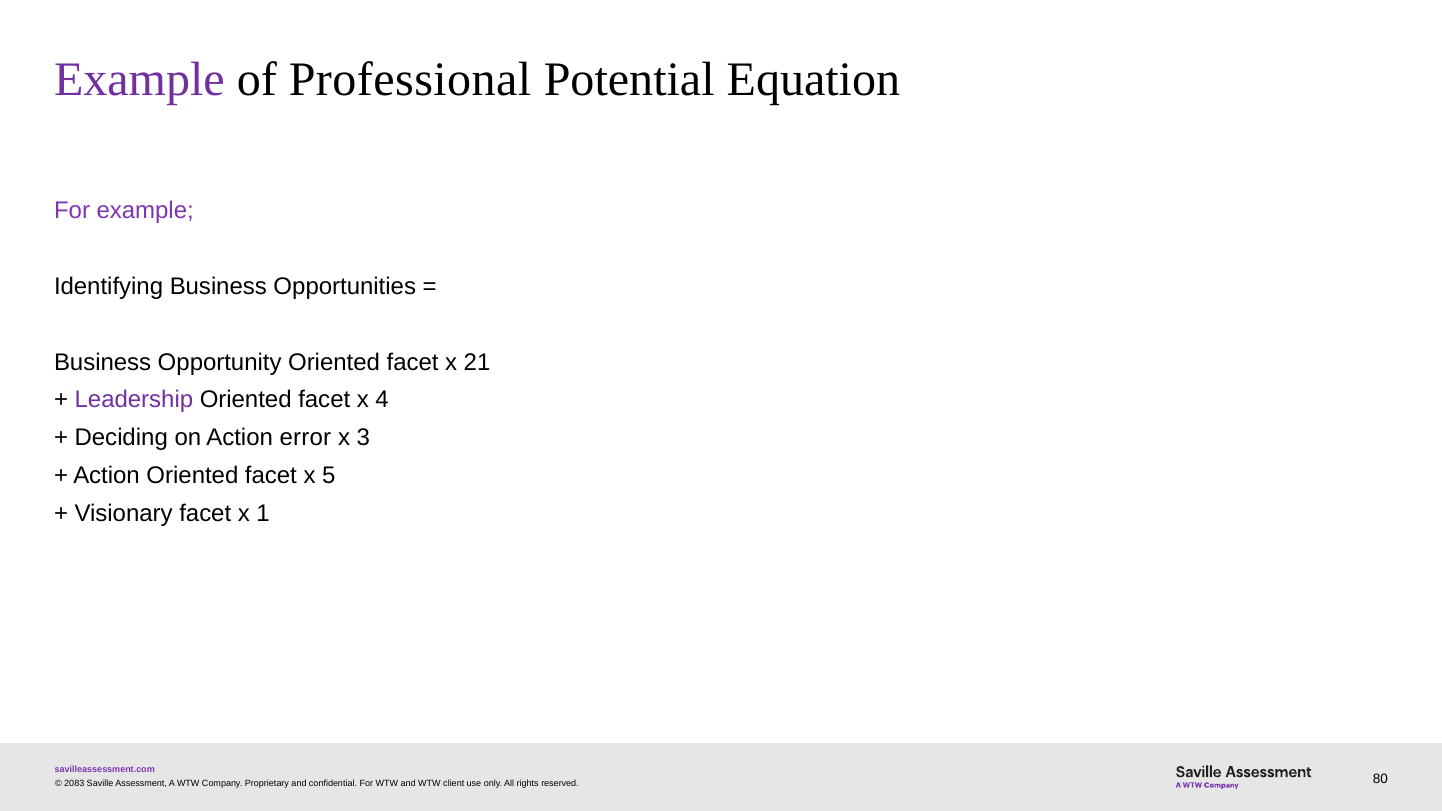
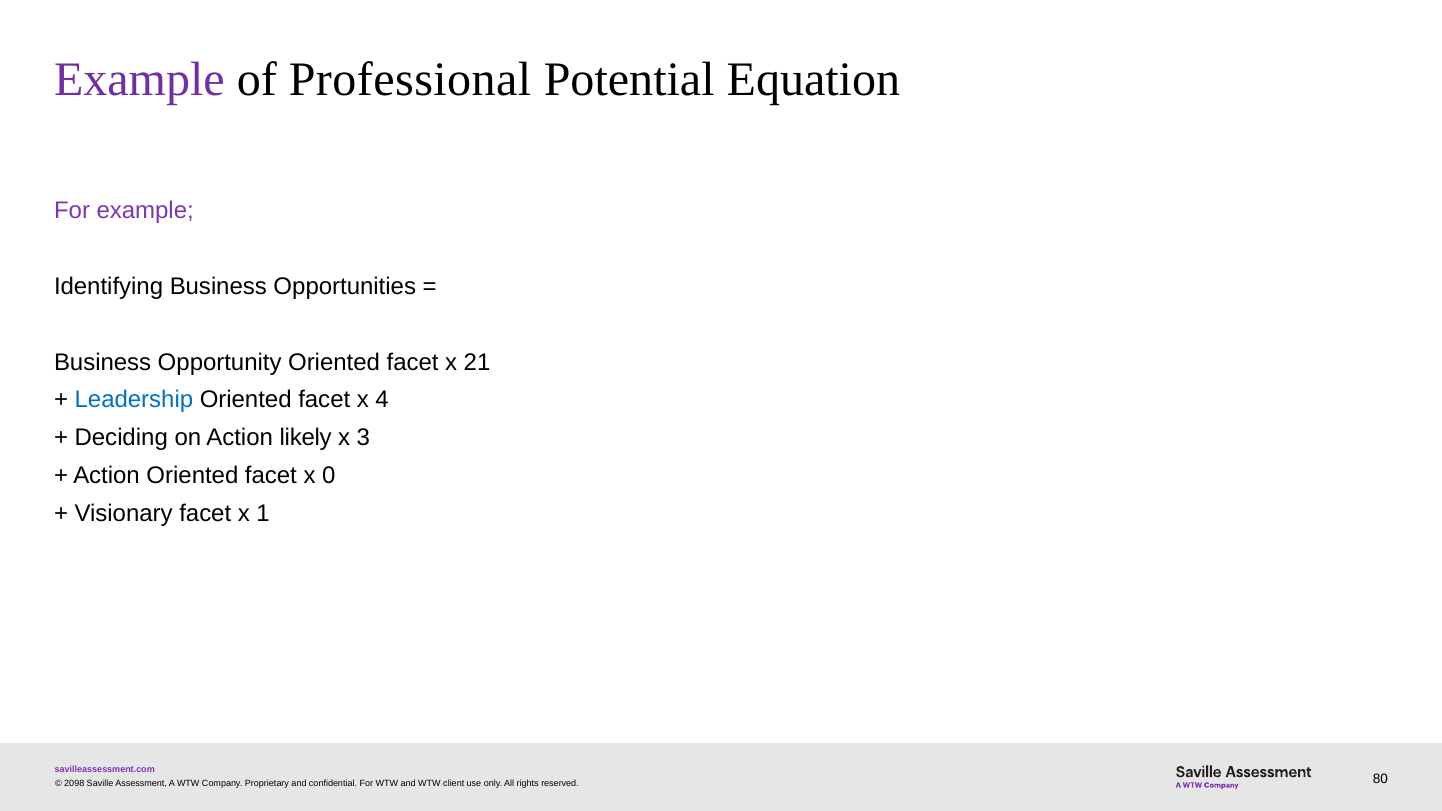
Leadership colour: purple -> blue (134, 400)
error: error -> likely (306, 438)
5: 5 -> 0 (329, 476)
2083: 2083 -> 2098 (74, 783)
